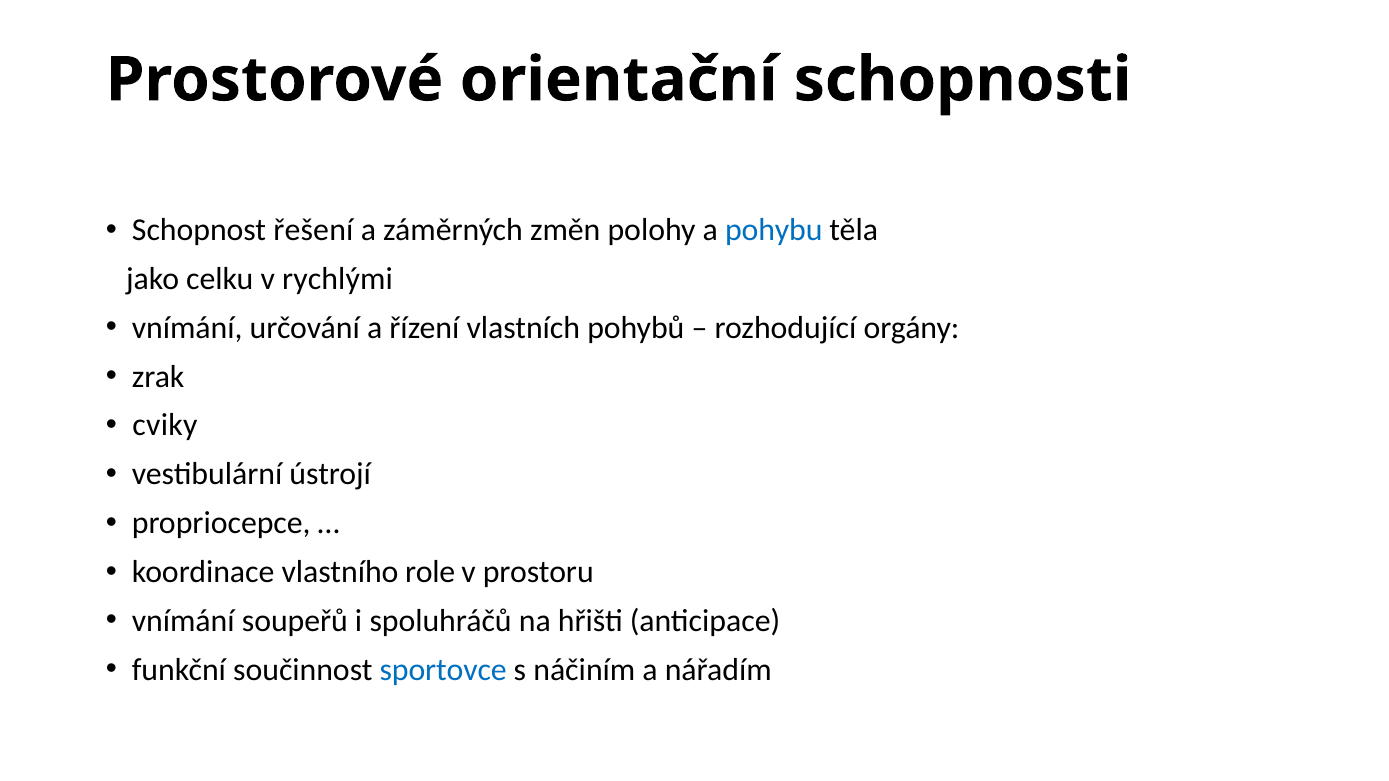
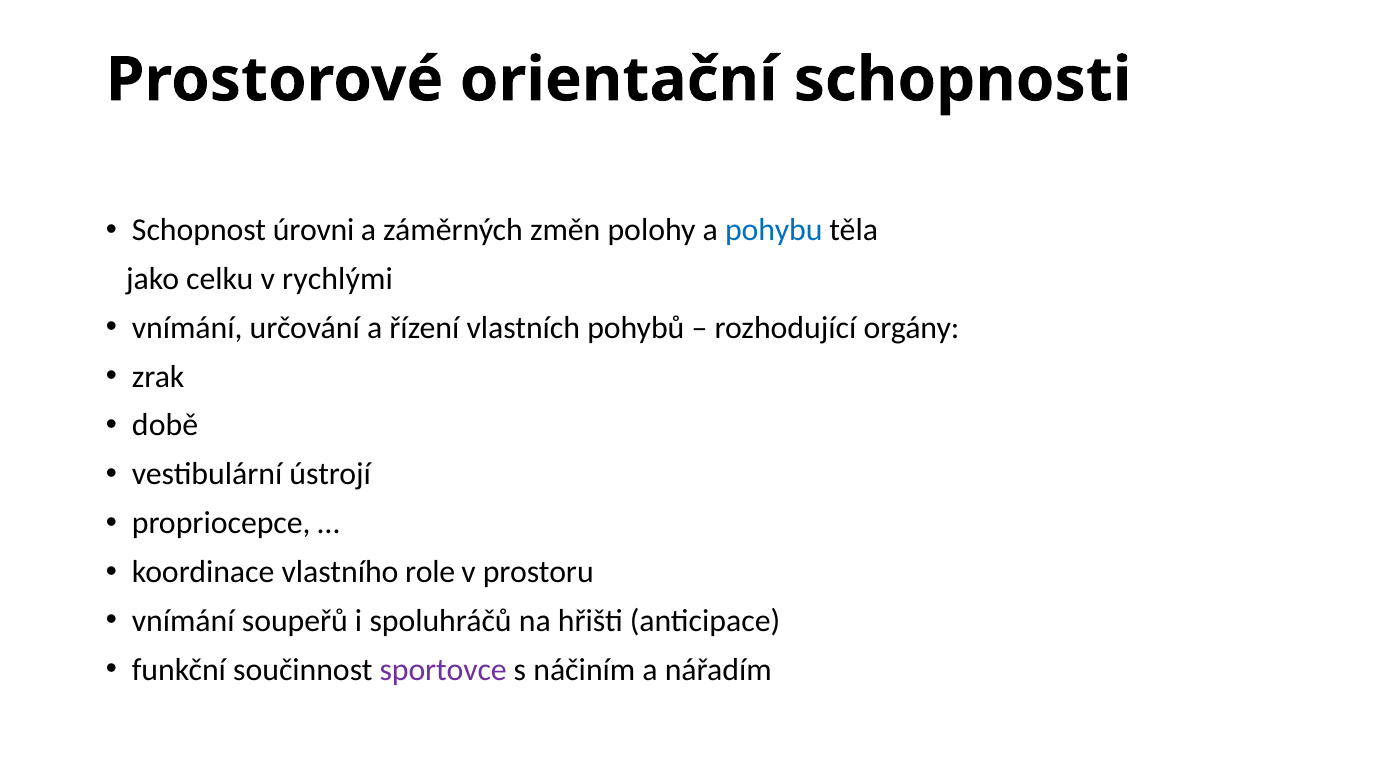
řešení: řešení -> úrovni (314, 230)
cviky: cviky -> době (165, 426)
sportovce colour: blue -> purple (443, 670)
